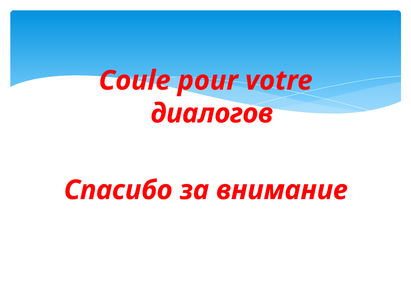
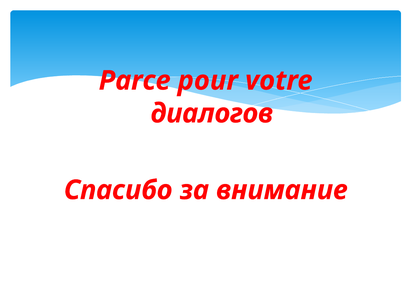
Coule: Coule -> Parce (135, 81)
